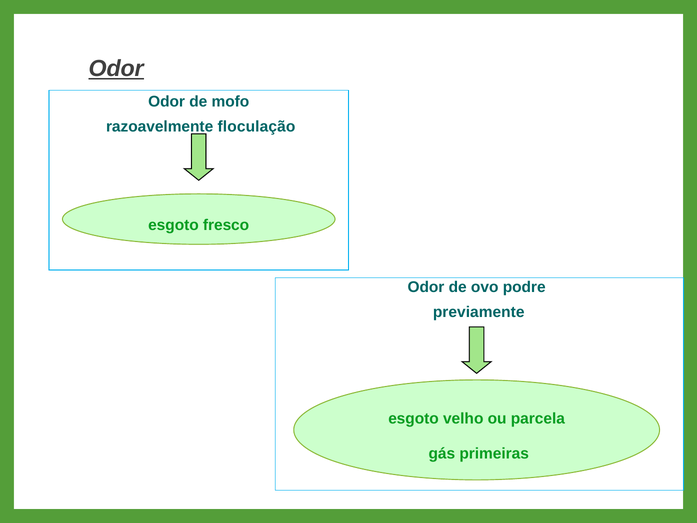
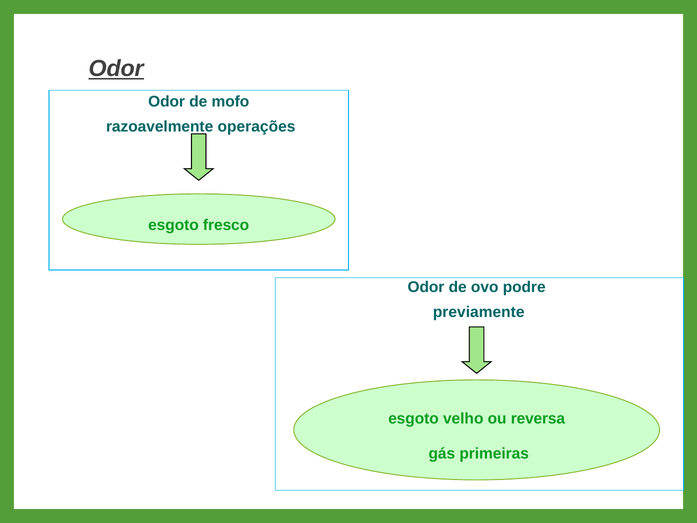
floculação: floculação -> operações (256, 127)
parcela: parcela -> reversa (538, 418)
